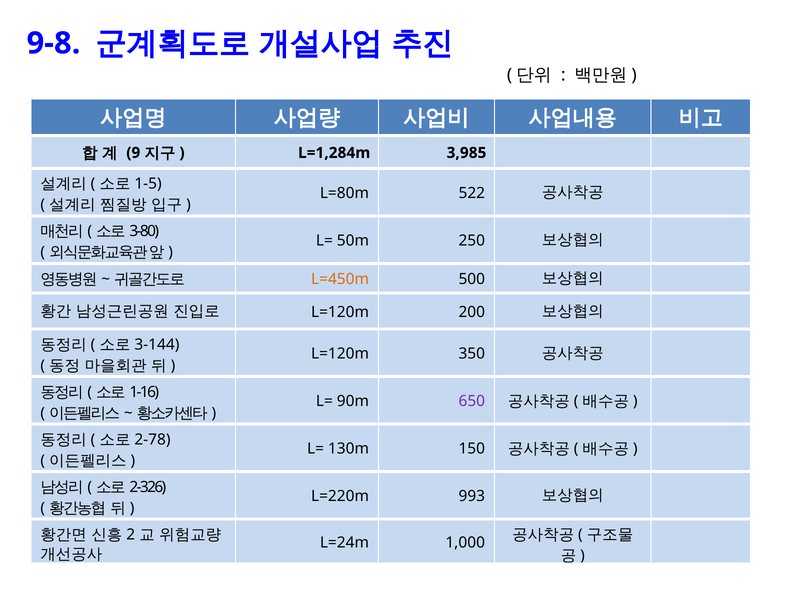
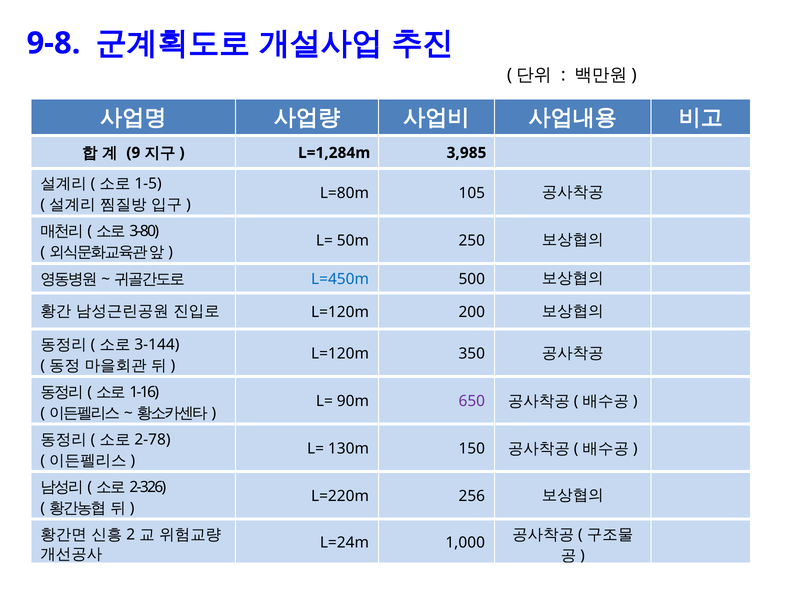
522: 522 -> 105 (472, 193)
L=450m colour: orange -> blue (340, 279)
993: 993 -> 256 (472, 497)
